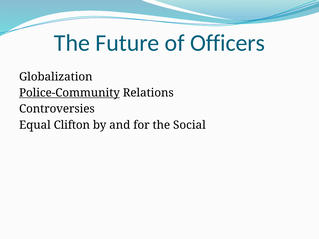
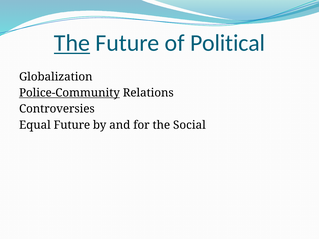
The underline: none -> present (72, 43)
Officers: Officers -> Political (228, 43)
Equal Clifton: Clifton -> Future (72, 125)
